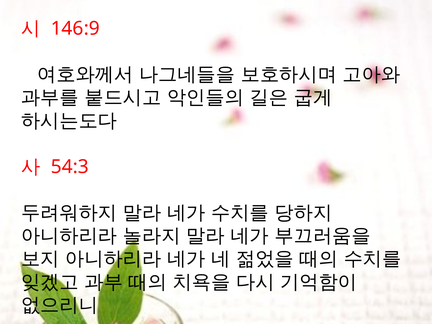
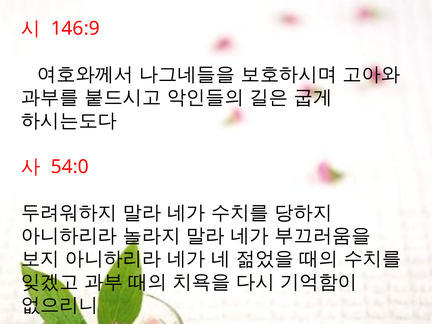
54:3: 54:3 -> 54:0 (70, 167)
